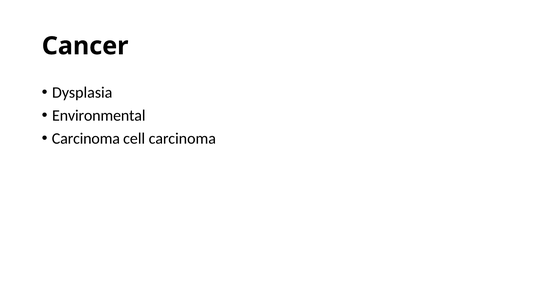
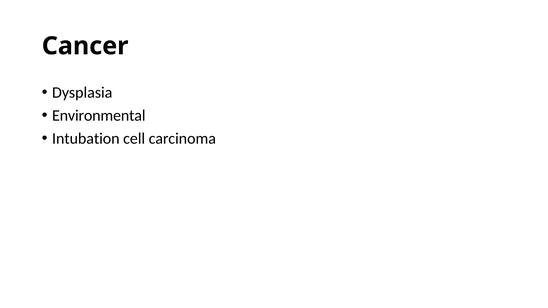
Carcinoma: Carcinoma -> Intubation (86, 139)
